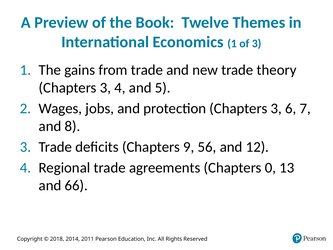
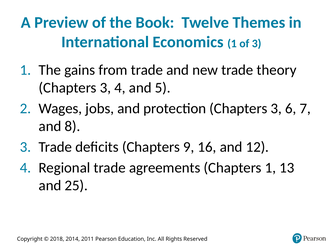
56: 56 -> 16 (207, 147)
Chapters 0: 0 -> 1 (270, 168)
66: 66 -> 25 (76, 185)
